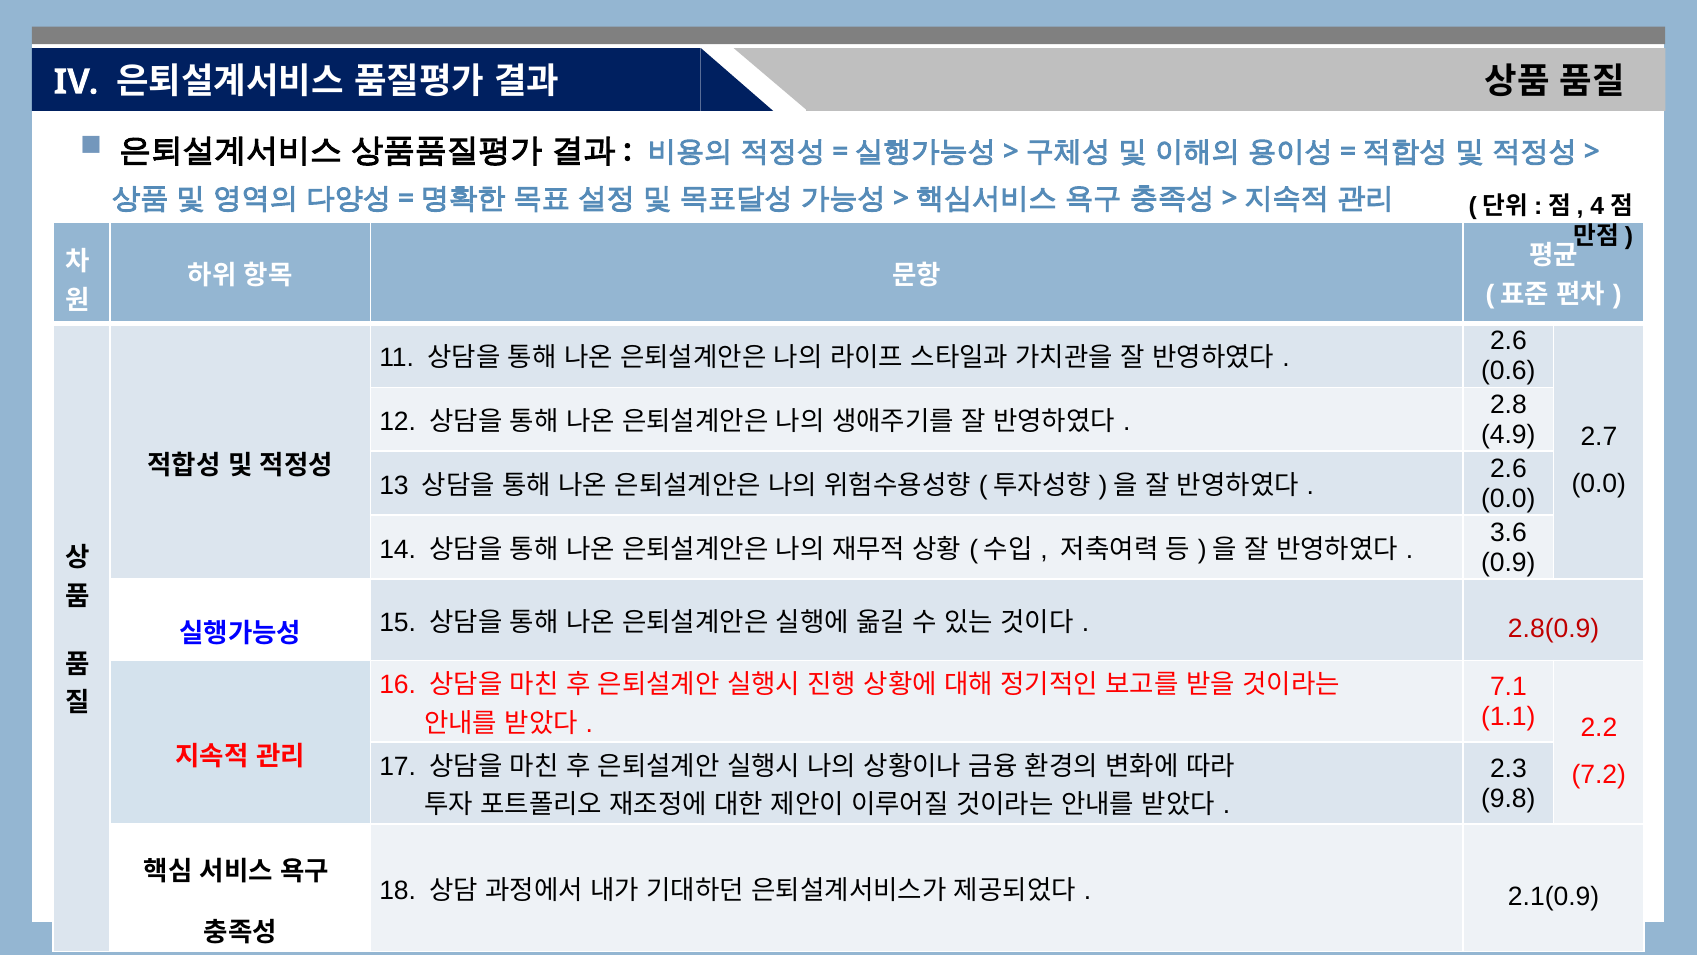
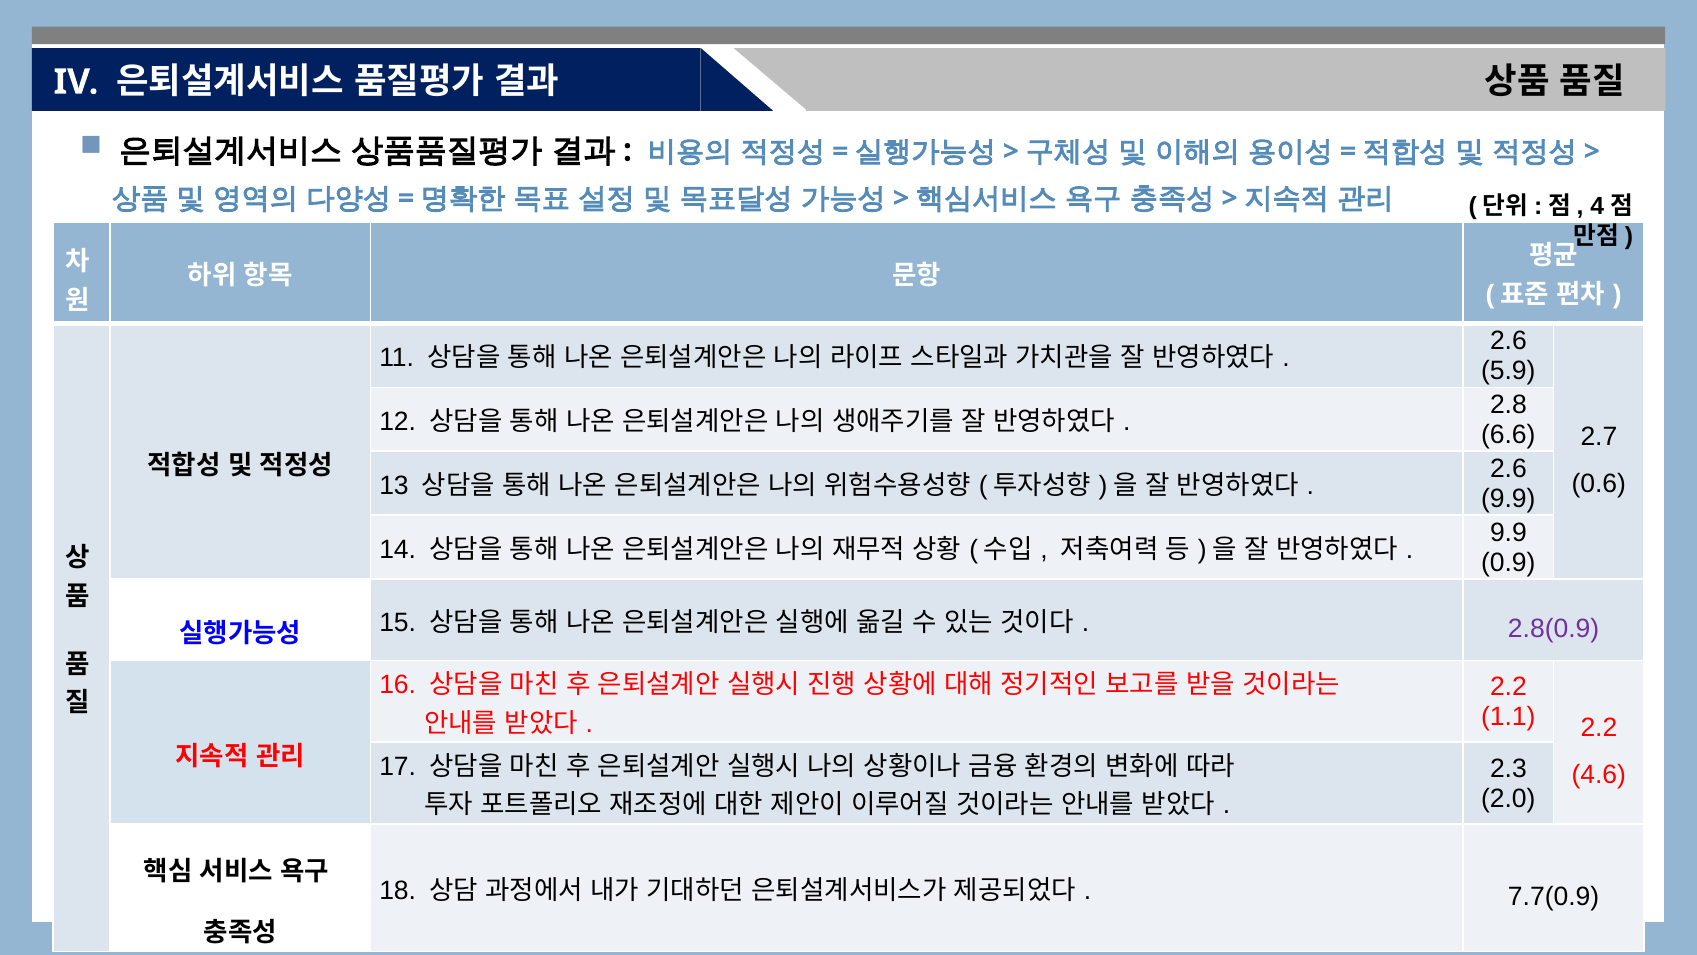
0.6: 0.6 -> 5.9 (1508, 370)
4.9: 4.9 -> 6.6 (1508, 434)
0.0: 0.0 -> 0.6 (1599, 484)
0.0: 0.0 -> 9.9 (1508, 498)
3.6: 3.6 -> 9.9 (1508, 533)
2.8(0.9 colour: red -> purple (1554, 629)
7.1: 7.1 -> 2.2 (1508, 687)
7.2: 7.2 -> 4.6 (1599, 775)
9.8: 9.8 -> 2.0 (1508, 798)
2.1(0.9: 2.1(0.9 -> 7.7(0.9 (1554, 897)
